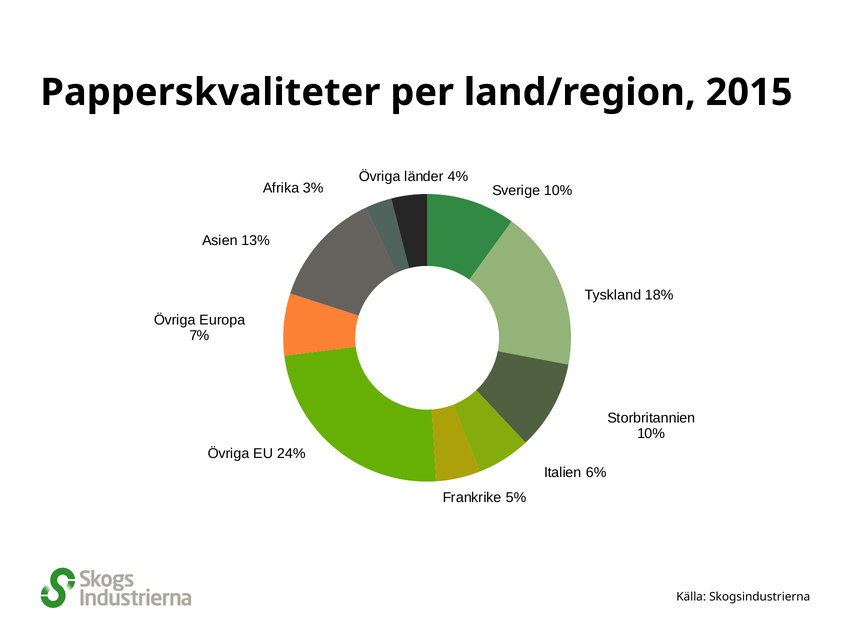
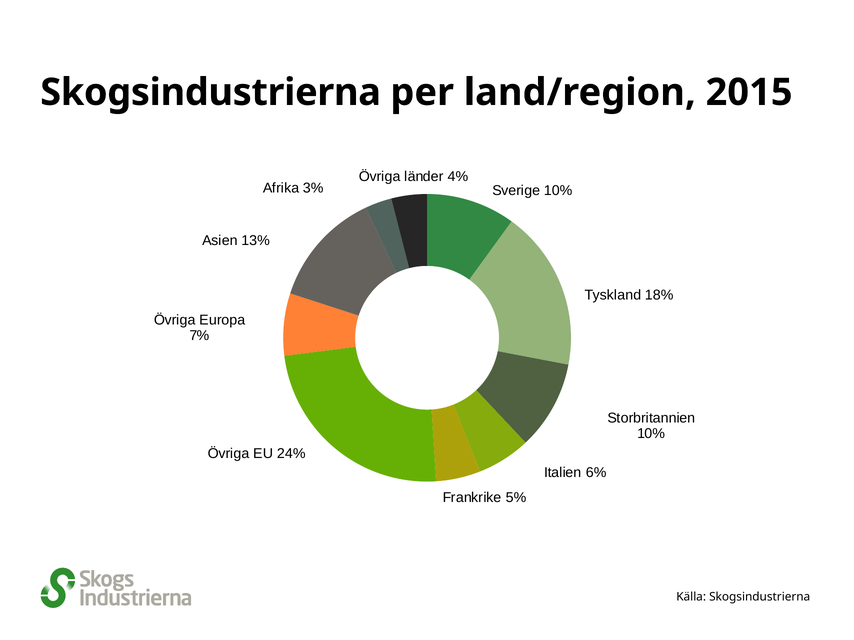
Papperskvaliteter: Papperskvaliteter -> Skogsindustrierna (211, 92)
